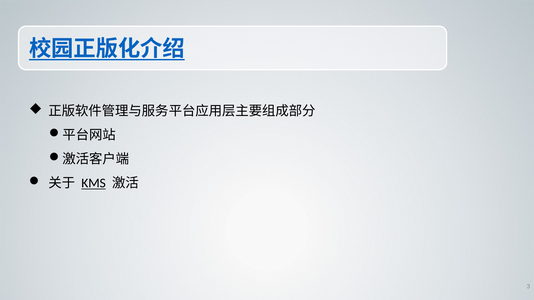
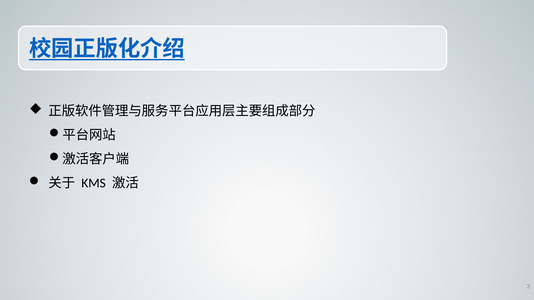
KMS underline: present -> none (94, 183)
